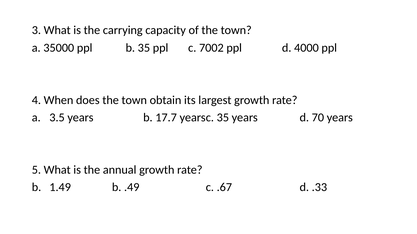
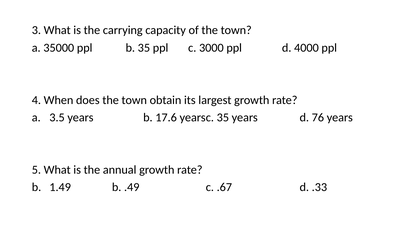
7002: 7002 -> 3000 (211, 48)
17.7: 17.7 -> 17.6 (166, 118)
70: 70 -> 76 (318, 118)
